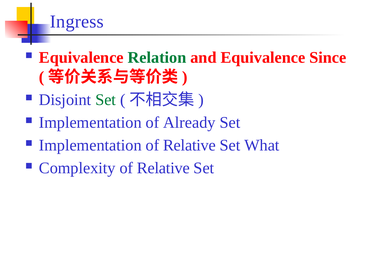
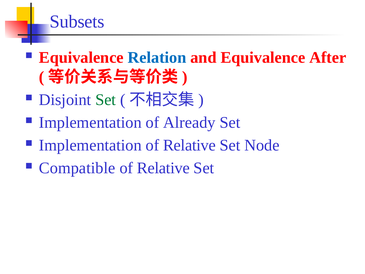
Ingress: Ingress -> Subsets (77, 22)
Relation colour: green -> blue (157, 58)
Since: Since -> After (328, 58)
What: What -> Node (262, 145)
Complexity: Complexity -> Compatible (77, 168)
